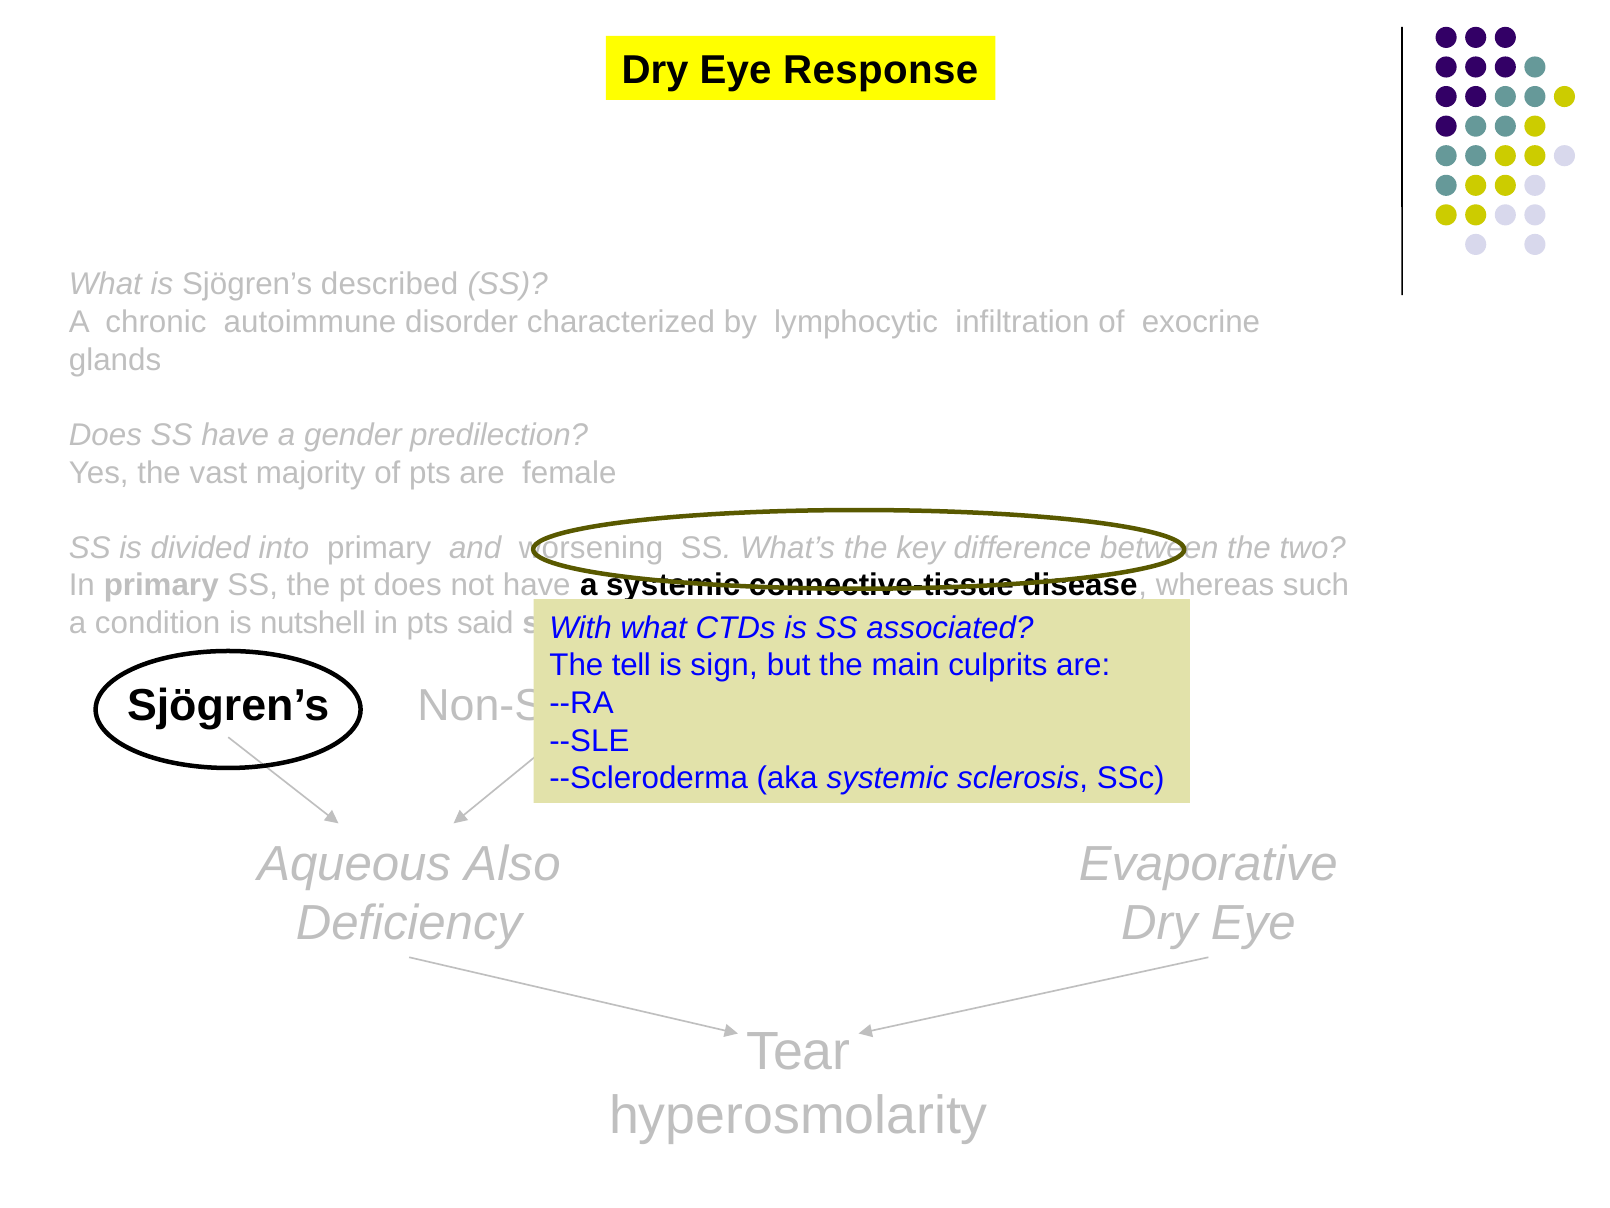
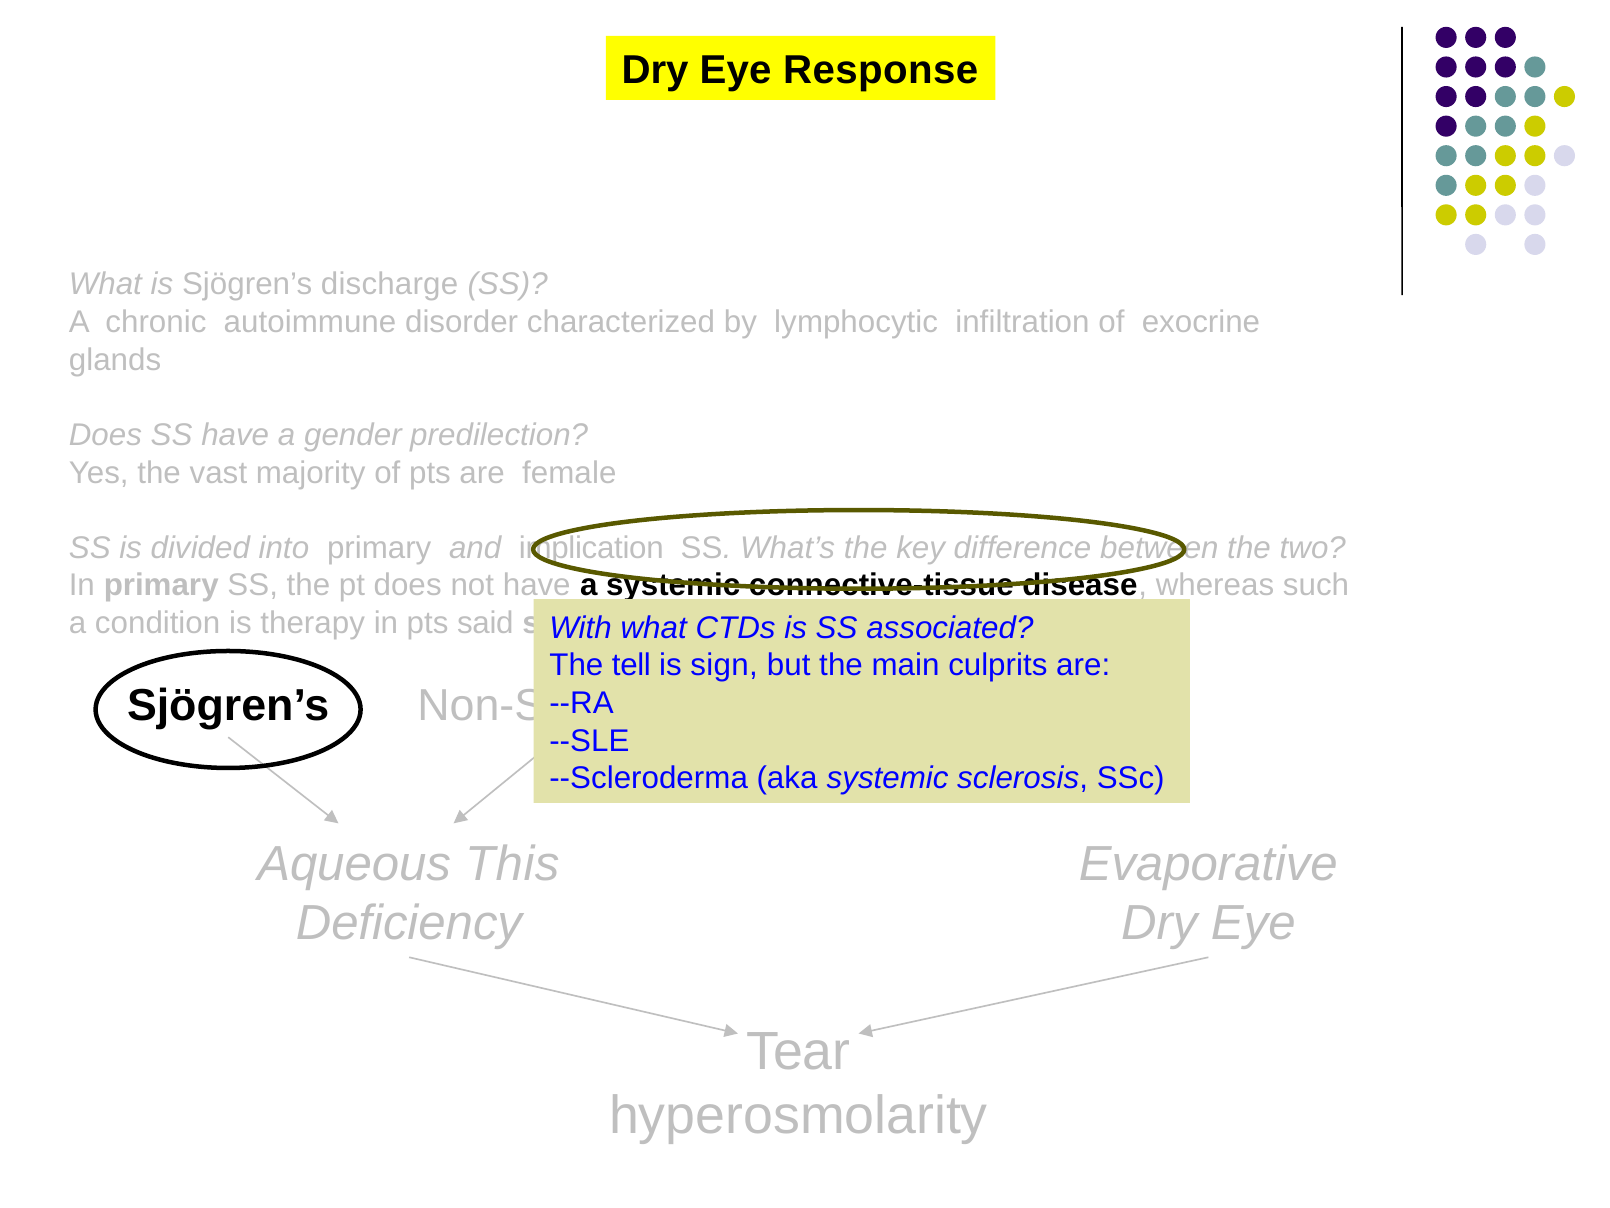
described: described -> discharge (390, 285)
worsening: worsening -> implication (591, 548)
nutshell: nutshell -> therapy (313, 623)
Also: Also -> This (512, 864)
